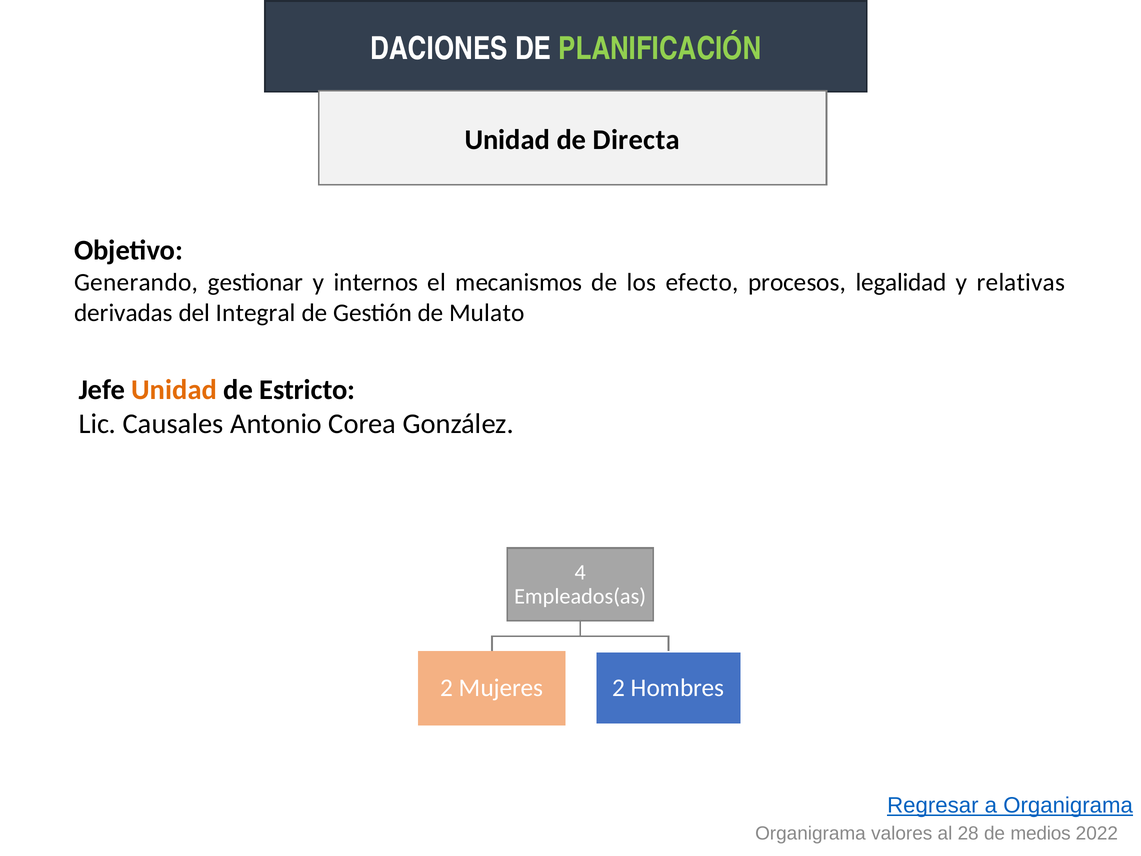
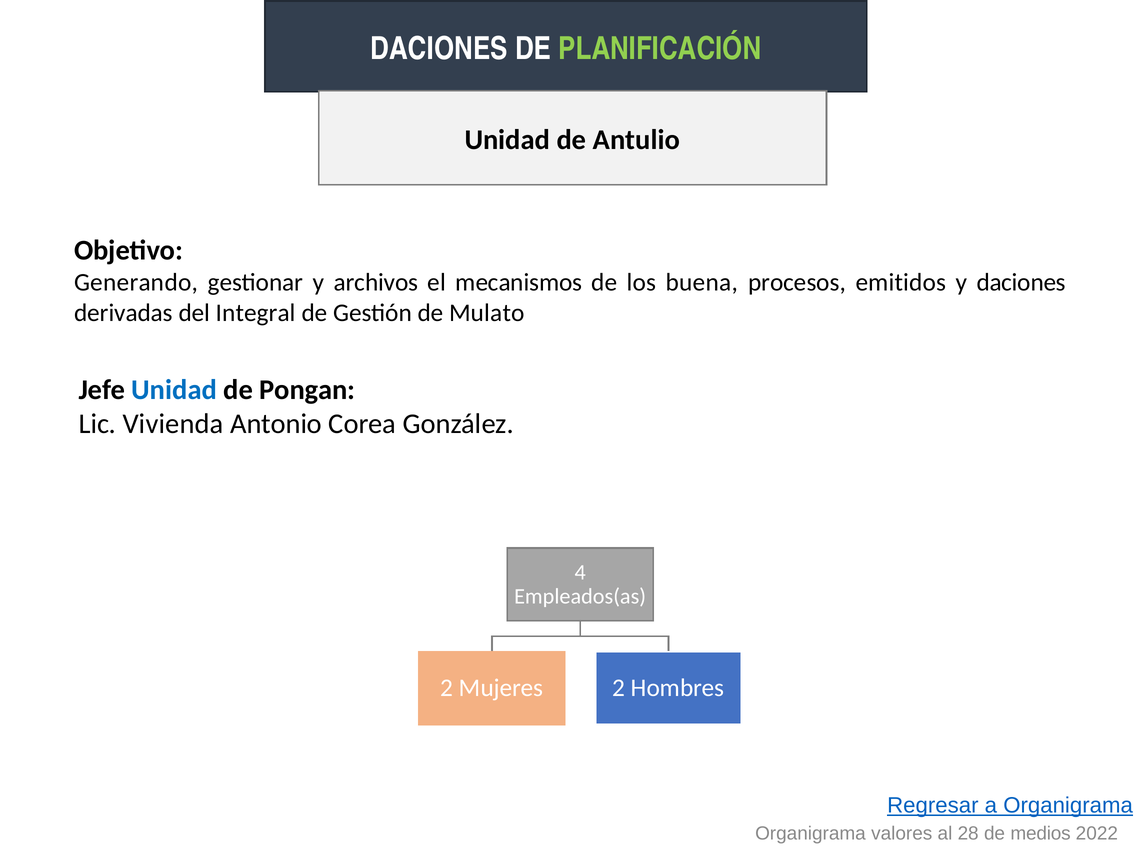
Directa: Directa -> Antulio (636, 140)
internos: internos -> archivos (376, 283)
efecto: efecto -> buena (702, 283)
legalidad: legalidad -> emitidos (901, 283)
y relativas: relativas -> daciones (1021, 283)
Unidad colour: orange -> blue (174, 390)
Estricto: Estricto -> Pongan (307, 390)
Causales: Causales -> Vivienda (173, 424)
